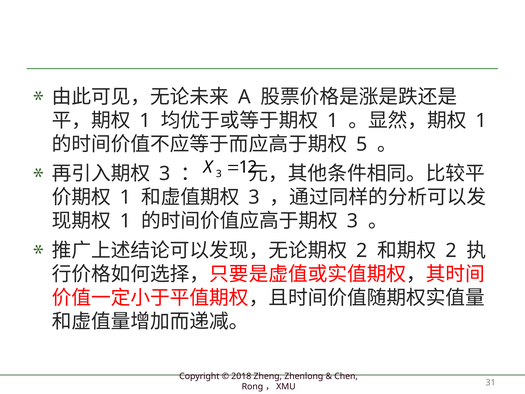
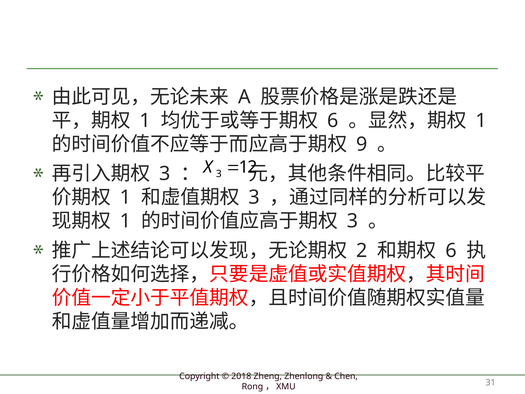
1: 1 -> 6 (333, 121)
5: 5 -> 9 (362, 144)
2: 2 -> 6 (451, 250)
